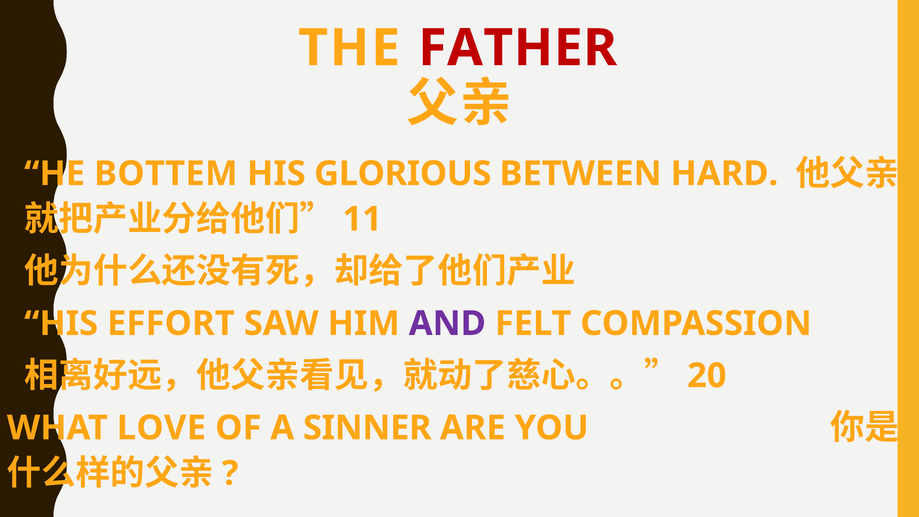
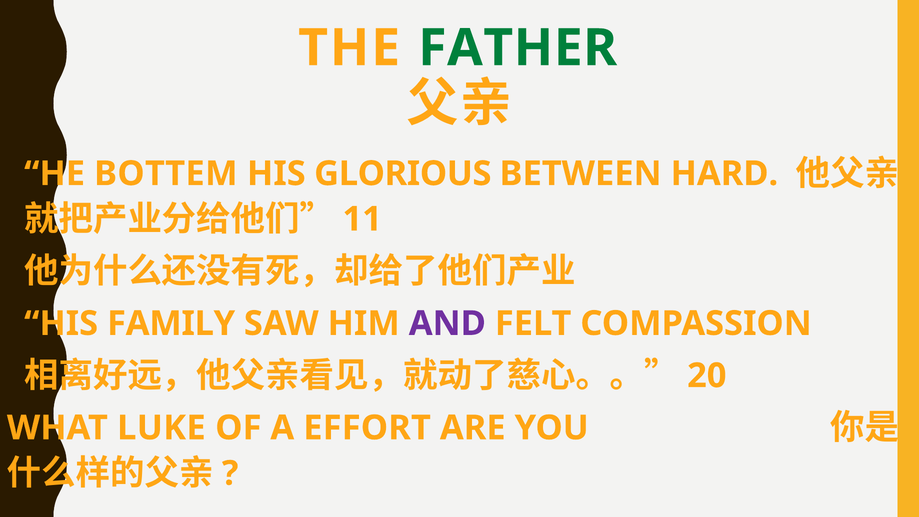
FATHER colour: red -> green (518, 48)
EFFORT: EFFORT -> FAMILY (171, 324)
LOVE: LOVE -> LUKE (161, 428)
SINNER: SINNER -> EFFORT (367, 428)
